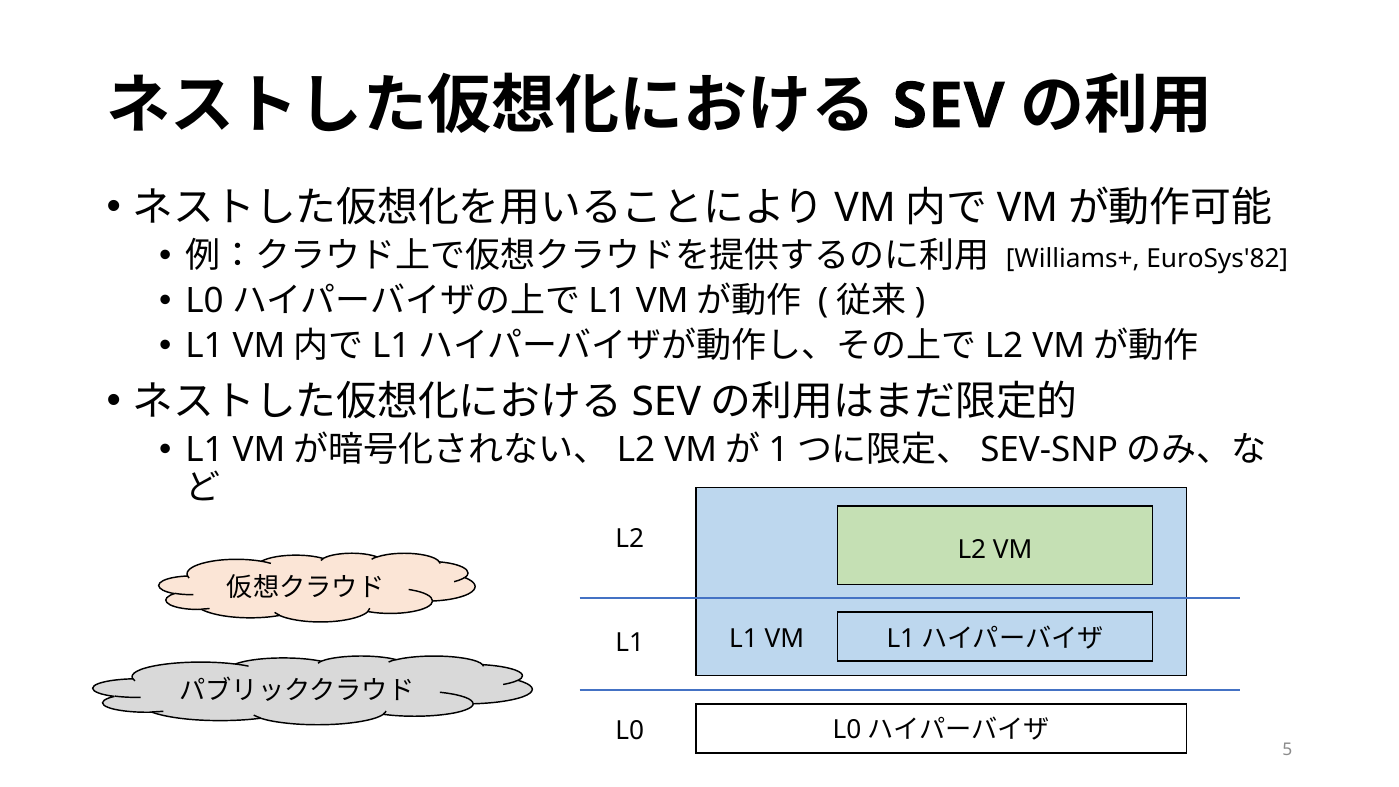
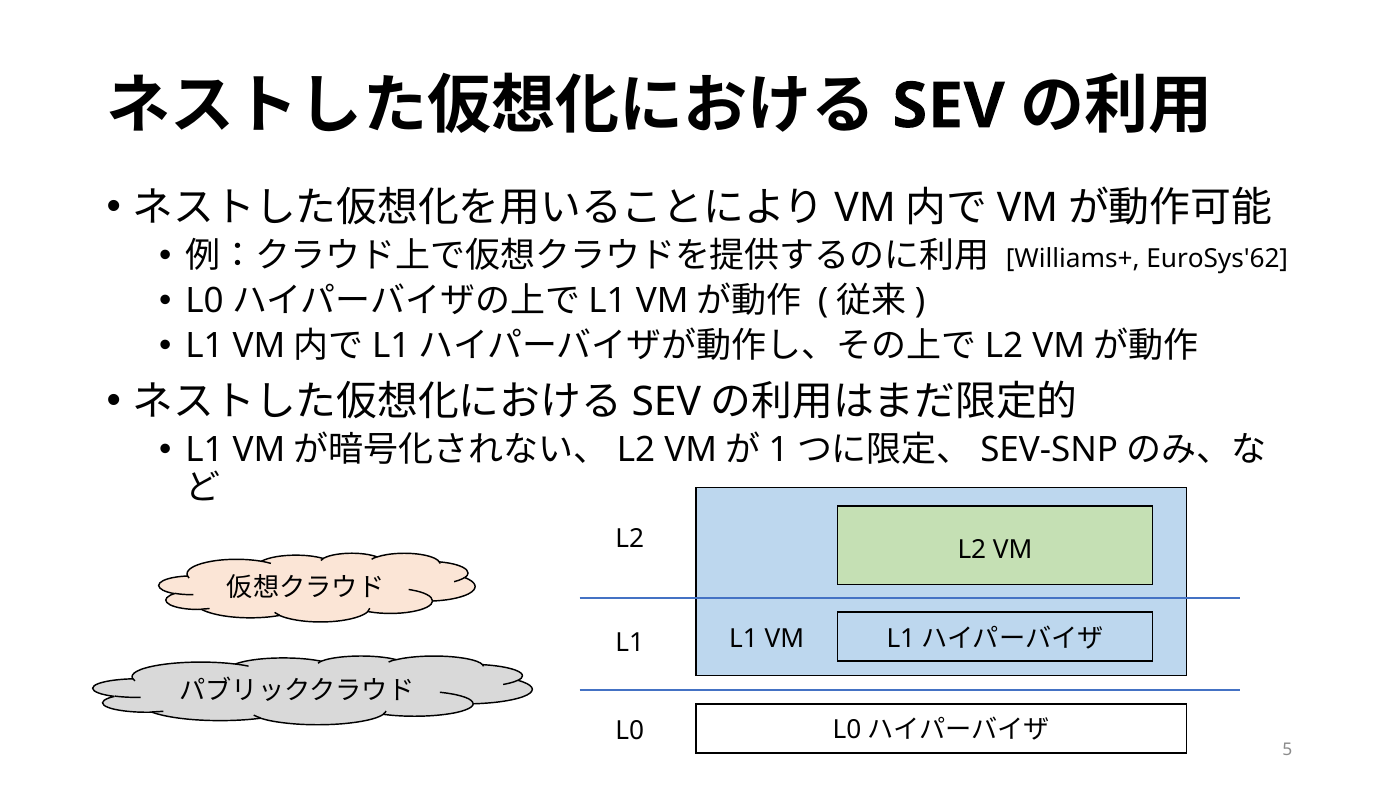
EuroSys'82: EuroSys'82 -> EuroSys'62 (1217, 259)
